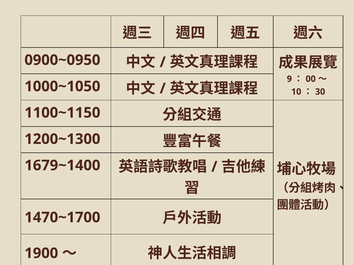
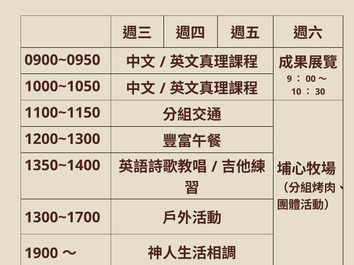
1679~1400: 1679~1400 -> 1350~1400 (62, 166)
1470~1700: 1470~1700 -> 1300~1700 (62, 218)
